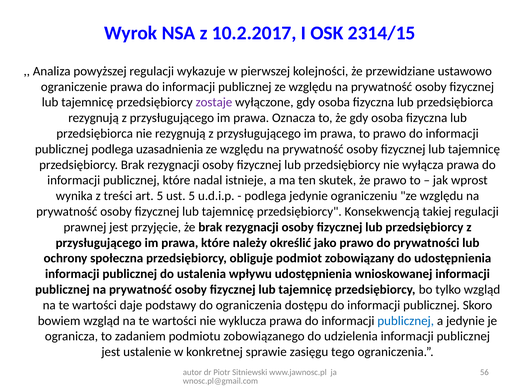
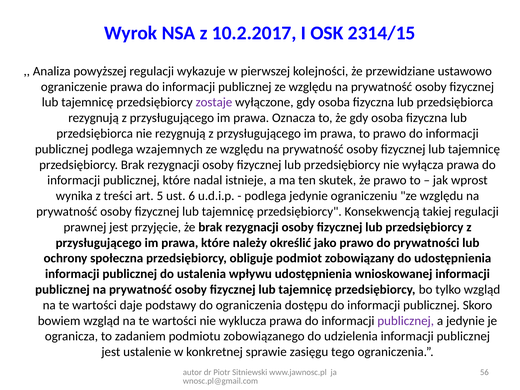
uzasadnienia: uzasadnienia -> wzajemnych (169, 149)
ust 5: 5 -> 6 (192, 196)
publicznej colour: blue -> purple (406, 321)
